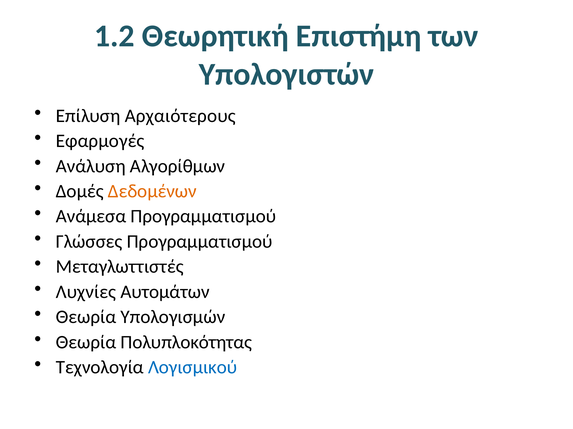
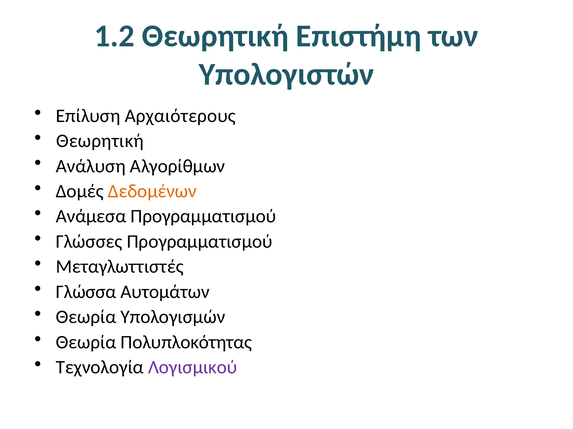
Εφαρμογές: Εφαρμογές -> Θεωρητική (100, 141)
Λυχνίες: Λυχνίες -> Γλώσσα (86, 292)
Λογισμικού colour: blue -> purple (193, 368)
